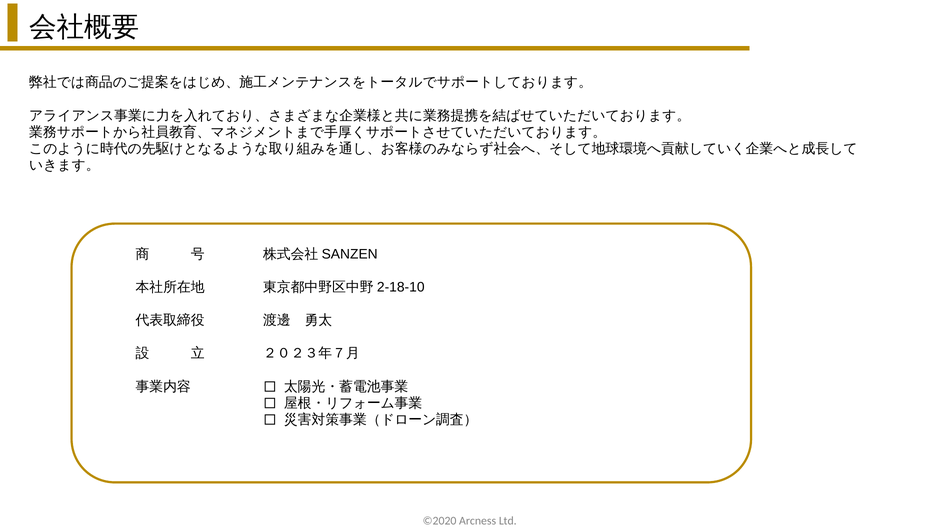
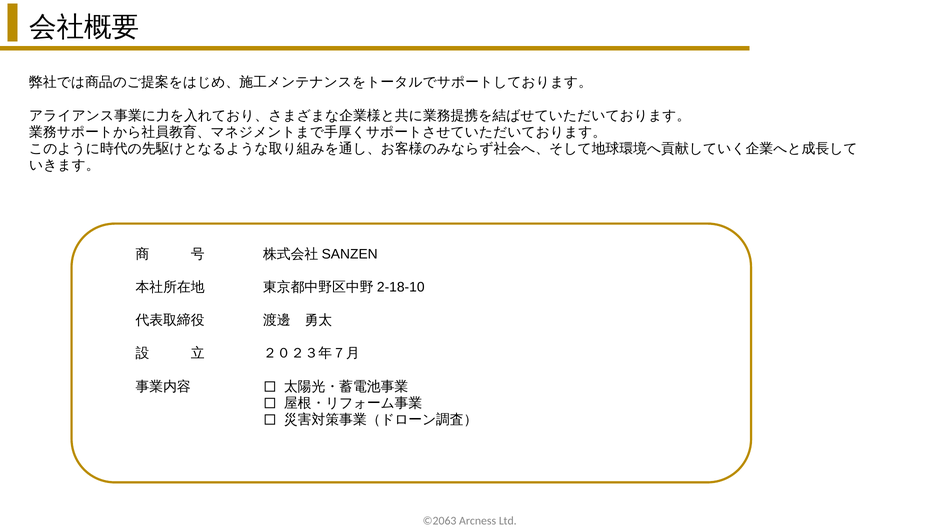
©2020: ©2020 -> ©2063 (440, 521)
